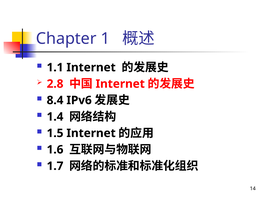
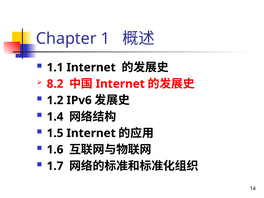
2.8: 2.8 -> 8.2 (55, 84)
8.4: 8.4 -> 1.2 (55, 100)
